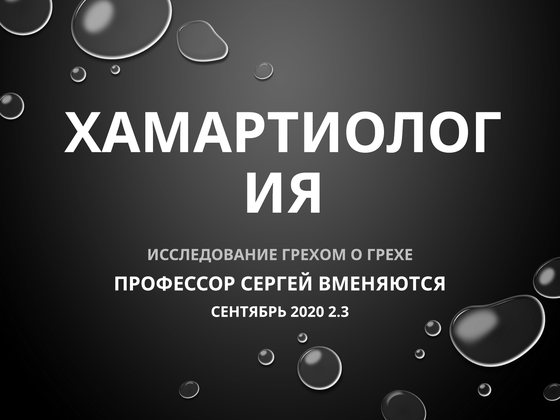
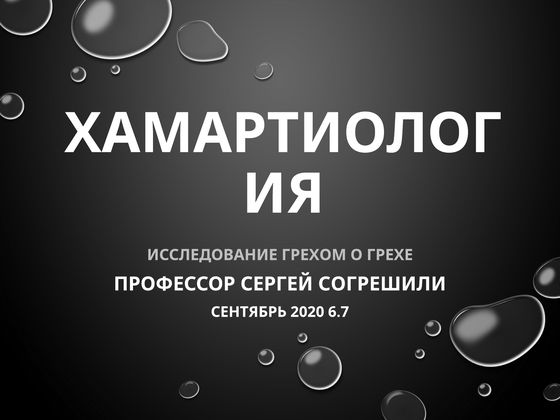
ВМЕНЯЮТСЯ: ВМЕНЯЮТСЯ -> СОГРЕШИЛИ (382, 284)
2.3: 2.3 -> 6.7 (339, 312)
